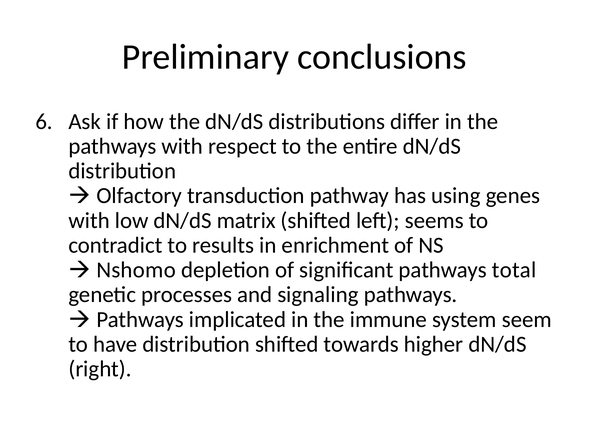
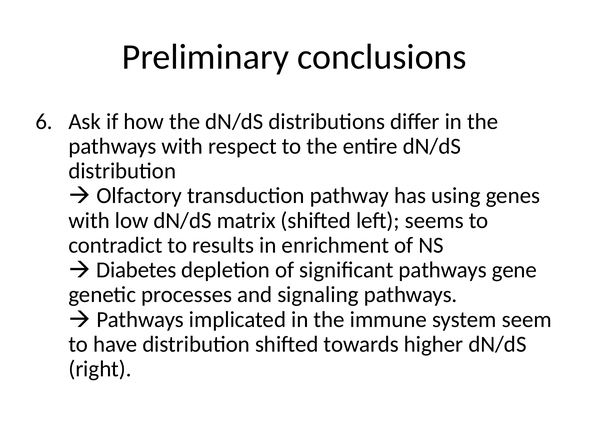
Nshomo: Nshomo -> Diabetes (136, 270)
total: total -> gene (514, 270)
